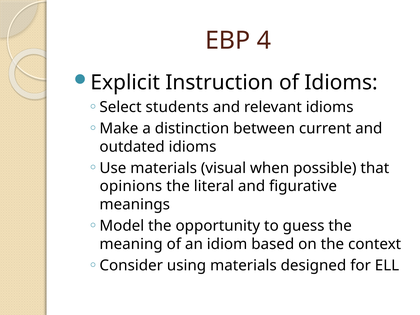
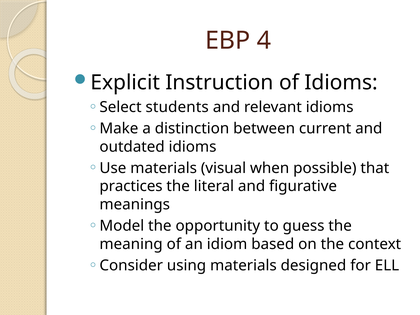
opinions: opinions -> practices (131, 186)
